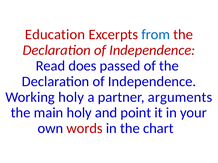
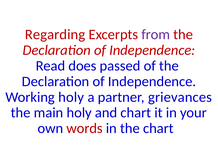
Education: Education -> Regarding (55, 35)
from colour: blue -> purple (156, 35)
arguments: arguments -> grievances (180, 97)
and point: point -> chart (136, 113)
